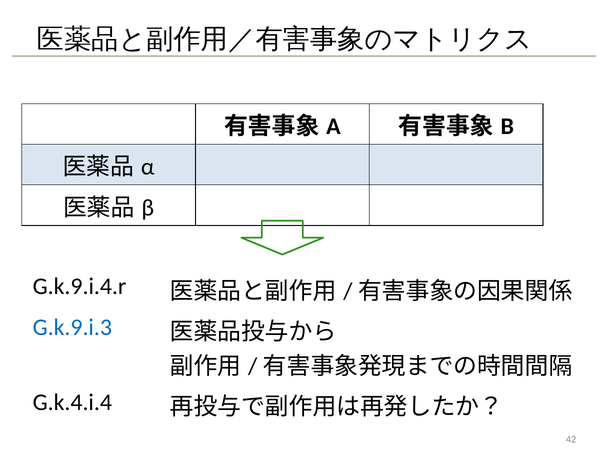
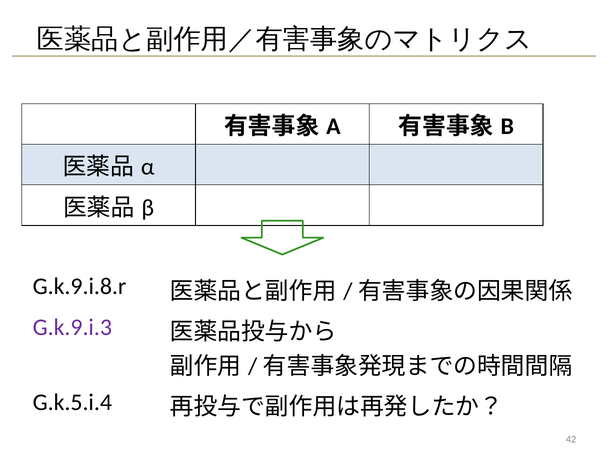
G.k.9.i.4.r: G.k.9.i.4.r -> G.k.9.i.8.r (79, 286)
G.k.9.i.3 colour: blue -> purple (72, 327)
G.k.4.i.4: G.k.4.i.4 -> G.k.5.i.4 (72, 402)
